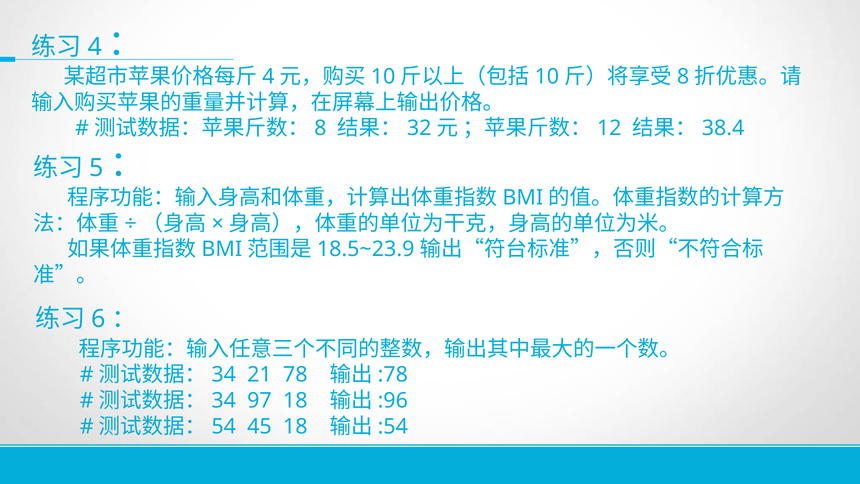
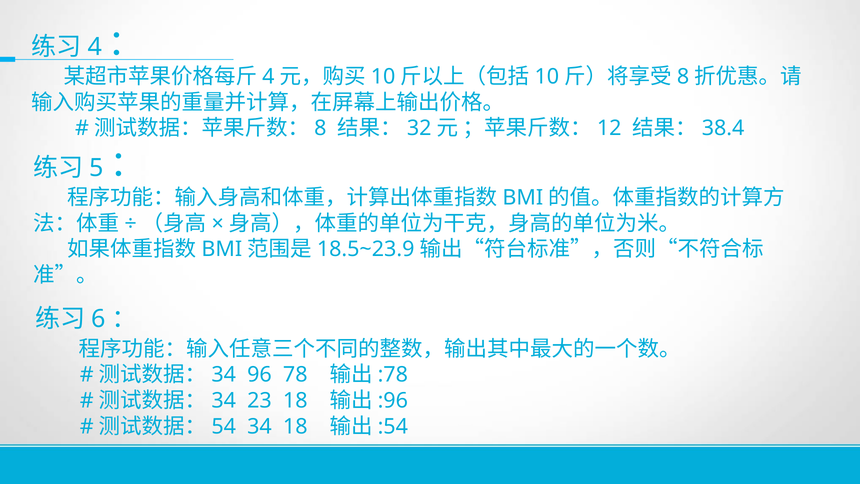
21: 21 -> 96 (259, 375)
97: 97 -> 23 (259, 400)
45: 45 -> 34 (259, 426)
